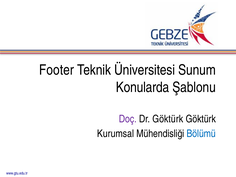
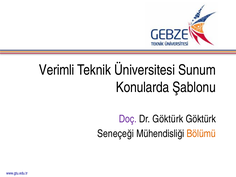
Footer: Footer -> Verimli (57, 70)
Kurumsal: Kurumsal -> Seneçeği (116, 134)
Bölümü colour: blue -> orange (201, 134)
